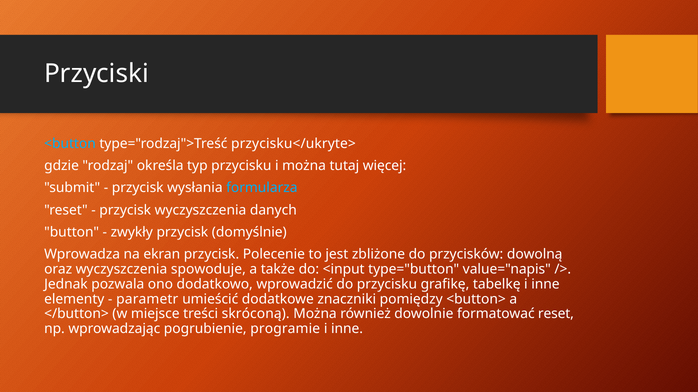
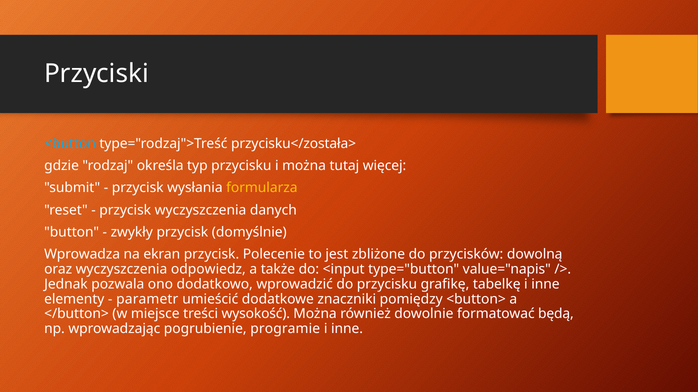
przycisku</ukryte>: przycisku</ukryte> -> przycisku</została> (294, 144)
formularza colour: light blue -> yellow (262, 188)
spowoduje: spowoduje -> odpowiedz (208, 270)
skróconą: skróconą -> wysokość (256, 314)
formatować reset: reset -> będą (556, 314)
